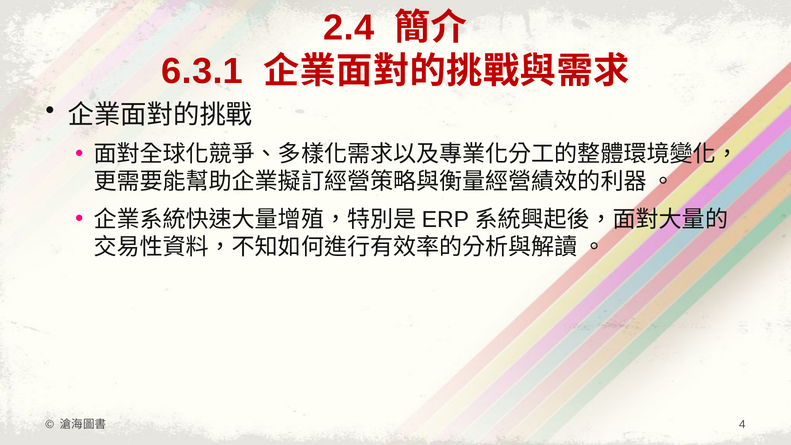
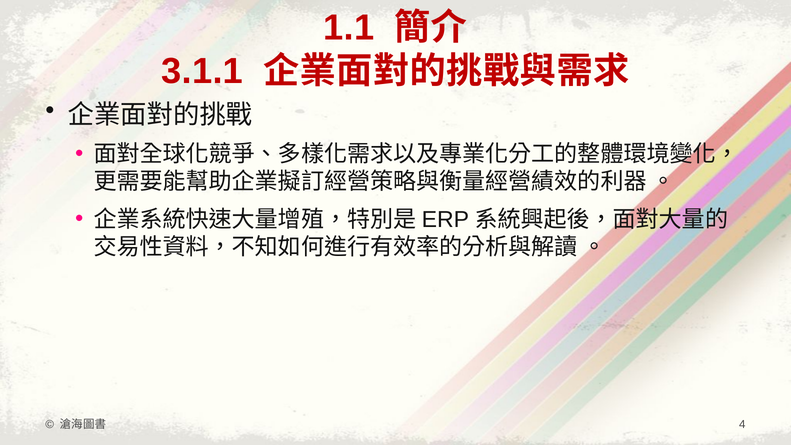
2.4: 2.4 -> 1.1 (349, 28)
6.3.1: 6.3.1 -> 3.1.1 (202, 71)
